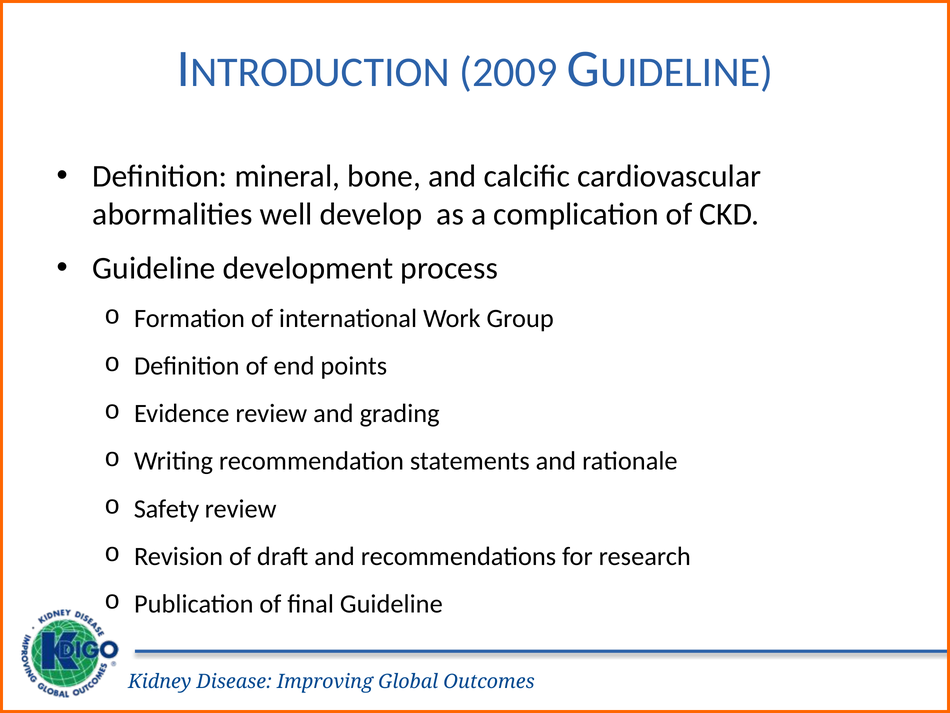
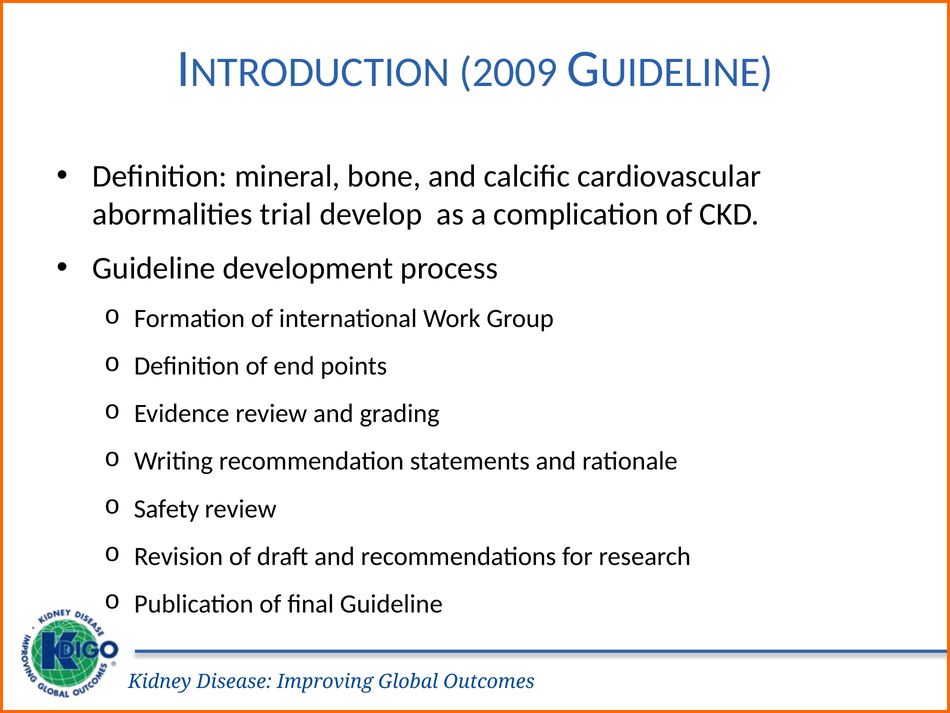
well: well -> trial (286, 214)
